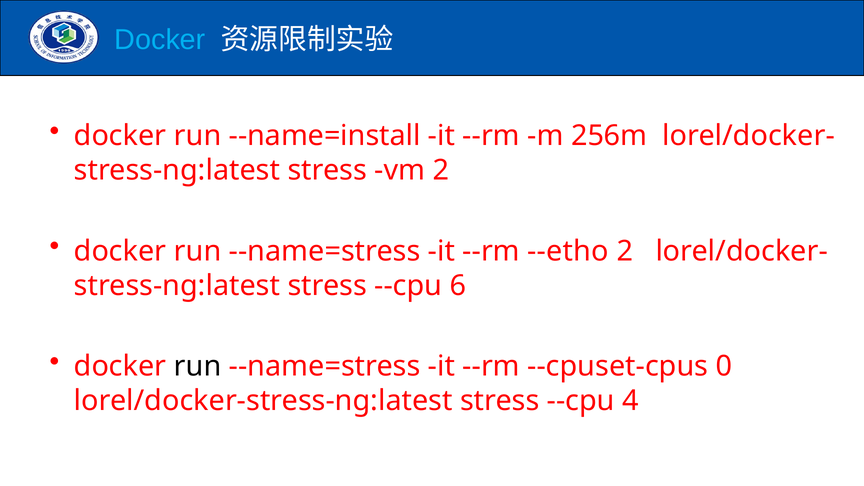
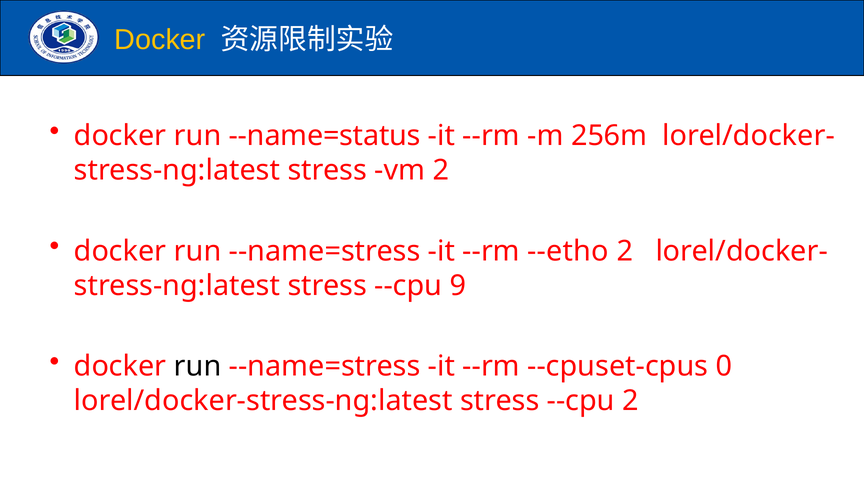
Docker colour: light blue -> yellow (160, 40)
--name=install: --name=install -> --name=status (325, 136)
6: 6 -> 9 (458, 286)
--cpu 4: 4 -> 2 (630, 401)
